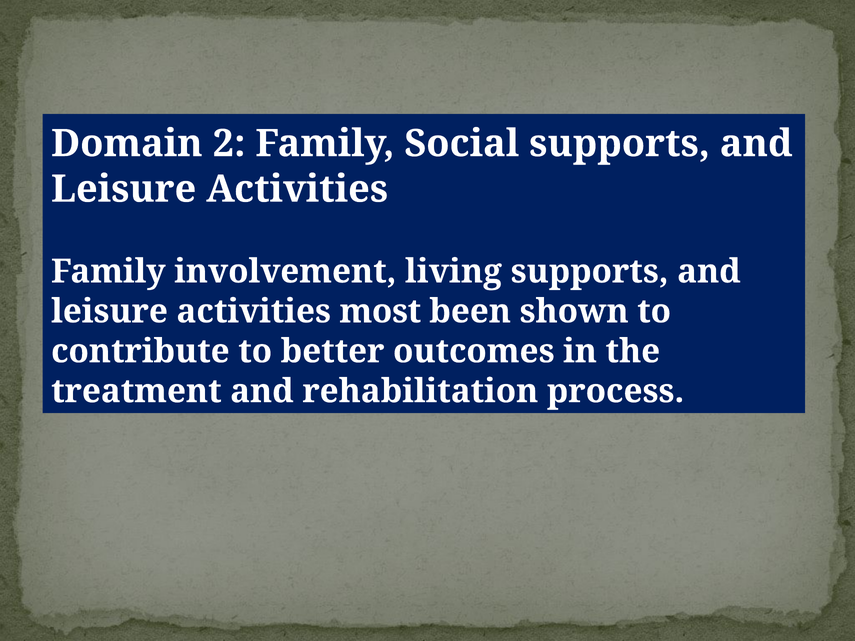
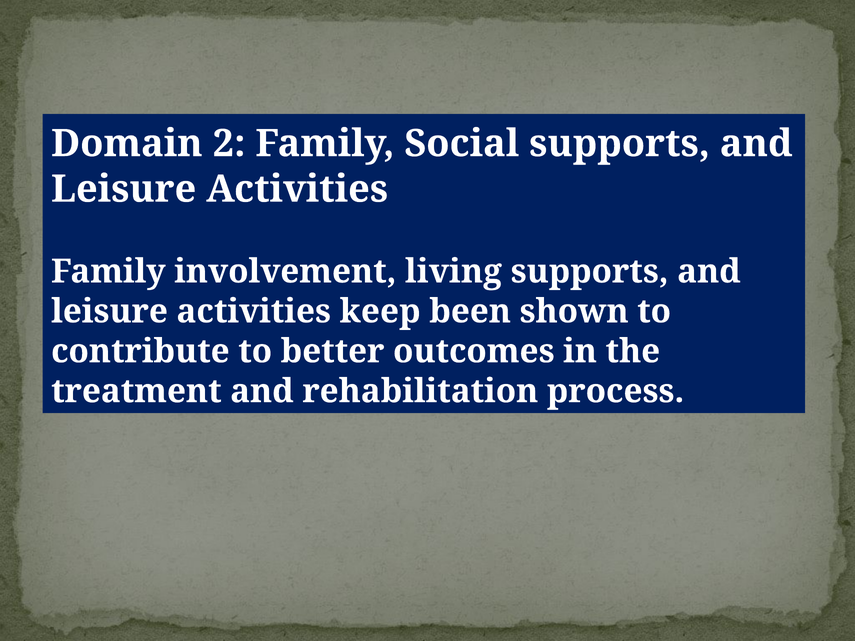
most: most -> keep (380, 312)
